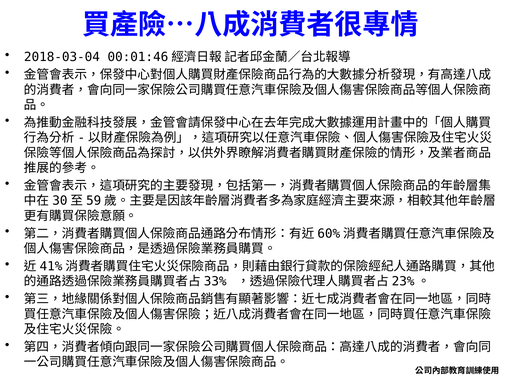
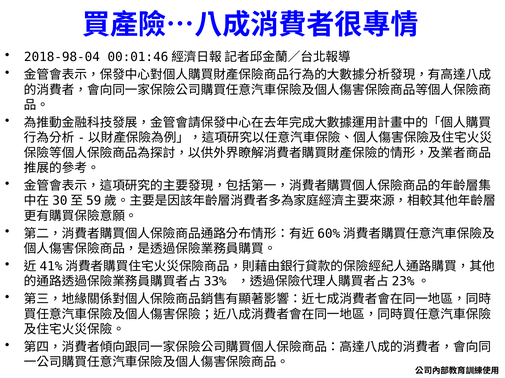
2018-03-04: 2018-03-04 -> 2018-98-04 (62, 57)
